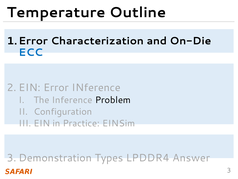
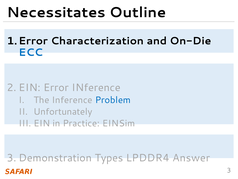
Temperature: Temperature -> Necessitates (56, 12)
Problem colour: black -> blue (113, 100)
Configuration: Configuration -> Unfortunately (63, 111)
